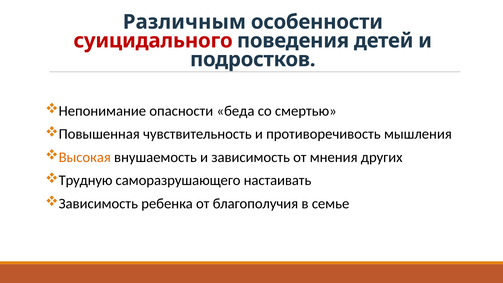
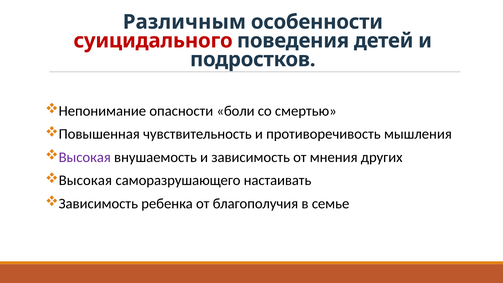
беда: беда -> боли (236, 111)
Высокая colour: orange -> purple (85, 157)
Трудную: Трудную -> Высокая (85, 180)
